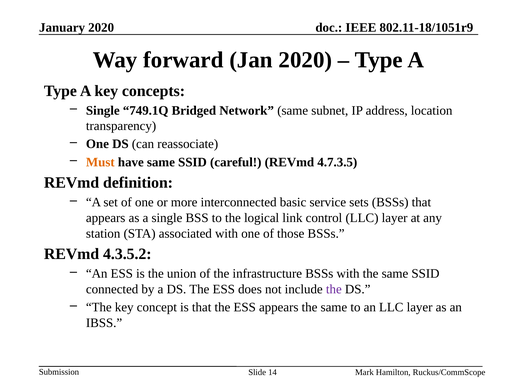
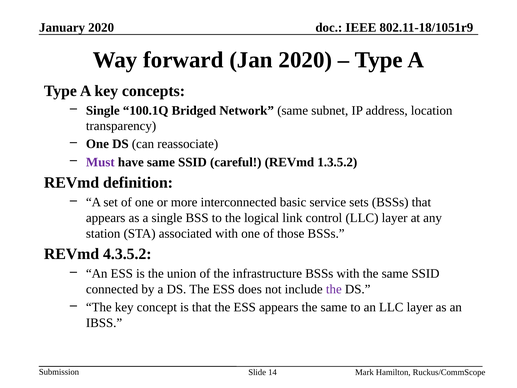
749.1Q: 749.1Q -> 100.1Q (146, 110)
Must colour: orange -> purple (100, 162)
4.7.3.5: 4.7.3.5 -> 1.3.5.2 (337, 162)
